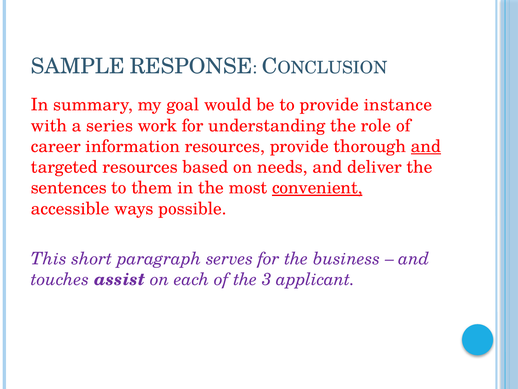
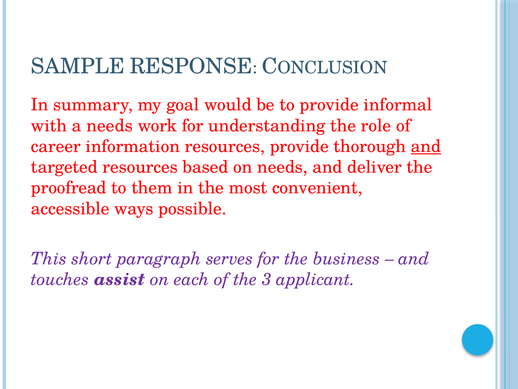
instance: instance -> informal (398, 105)
a series: series -> needs (110, 125)
sentences: sentences -> proofread (69, 188)
convenient underline: present -> none (317, 188)
